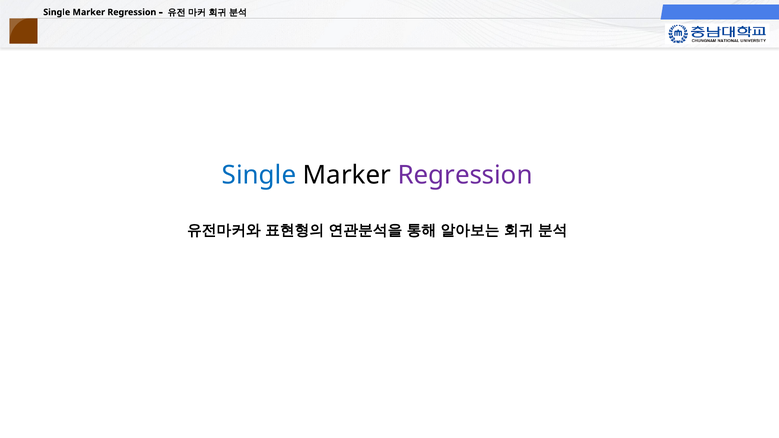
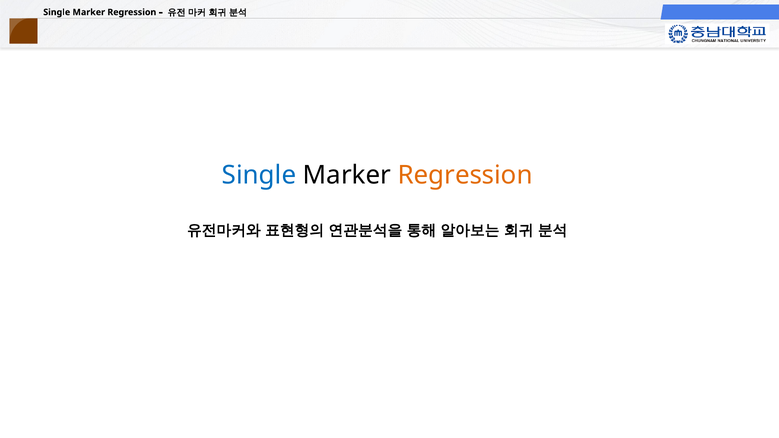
Regression colour: purple -> orange (465, 175)
